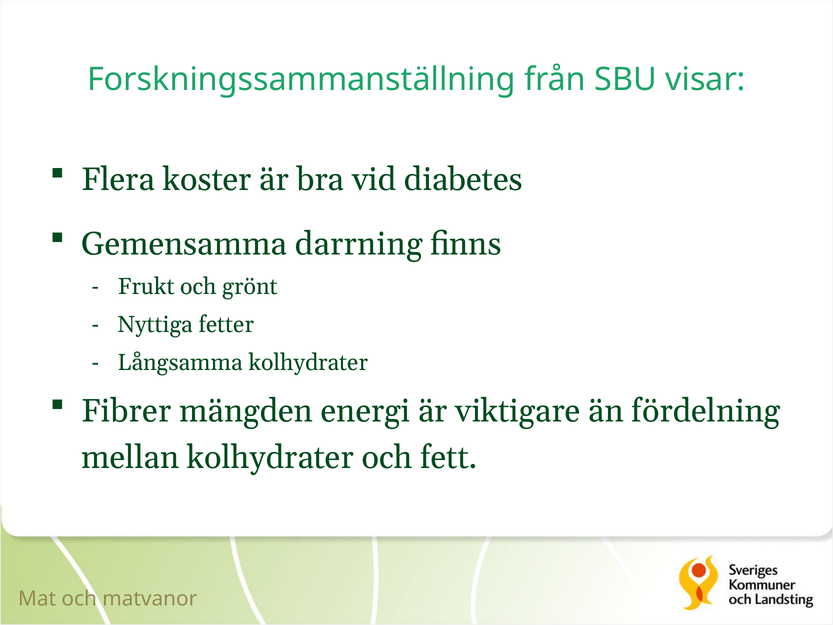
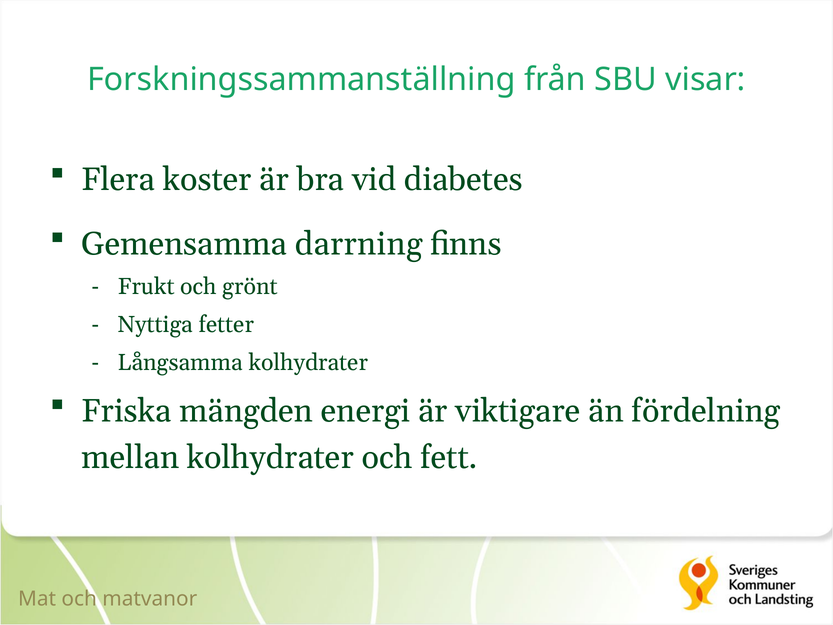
Fibrer: Fibrer -> Friska (126, 411)
